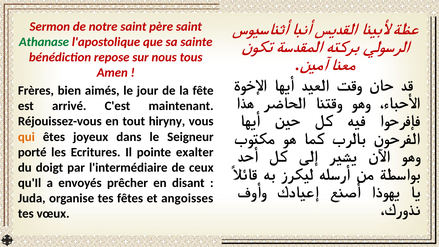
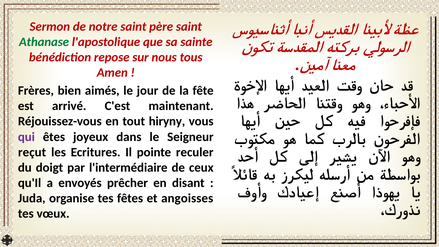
qui colour: orange -> purple (26, 137)
porté: porté -> reçut (32, 152)
exalter: exalter -> reculer (195, 152)
